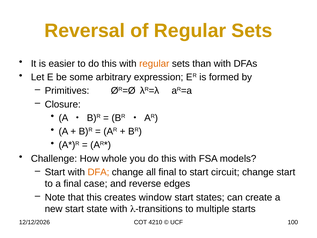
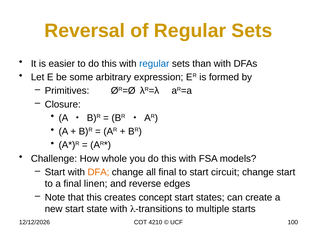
regular colour: orange -> blue (154, 64)
case: case -> linen (96, 184)
window: window -> concept (155, 197)
